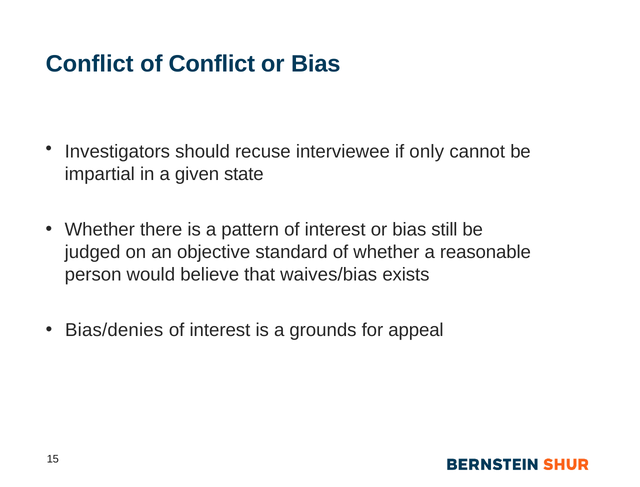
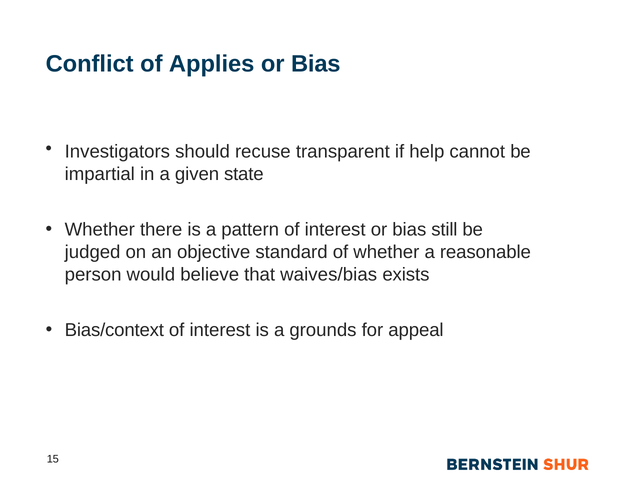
of Conflict: Conflict -> Applies (212, 64)
interviewee: interviewee -> transparent (343, 152)
only: only -> help (427, 152)
Bias/denies: Bias/denies -> Bias/context (114, 331)
